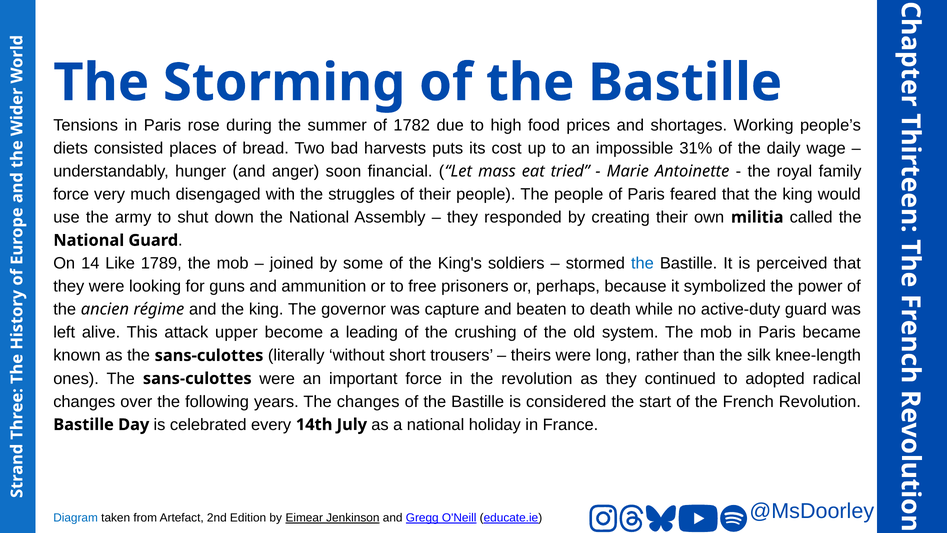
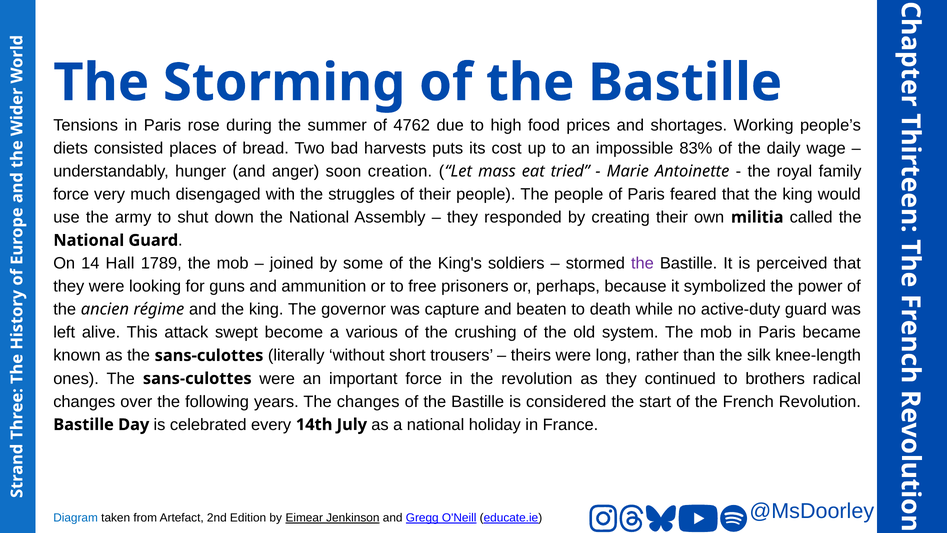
1782: 1782 -> 4762 (412, 125)
31%: 31% -> 83% (696, 148)
financial: financial -> creation (400, 171)
Like: Like -> Hall (120, 263)
the colour: blue -> purple (642, 263)
upper: upper -> swept (237, 332)
leading: leading -> various (372, 332)
adopted: adopted -> brothers (775, 378)
